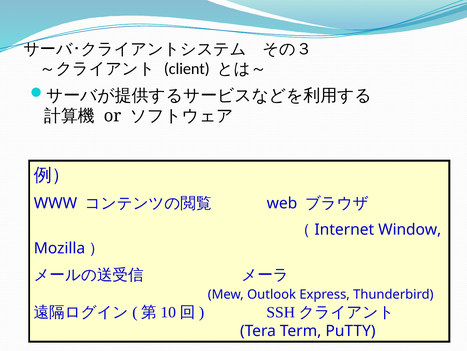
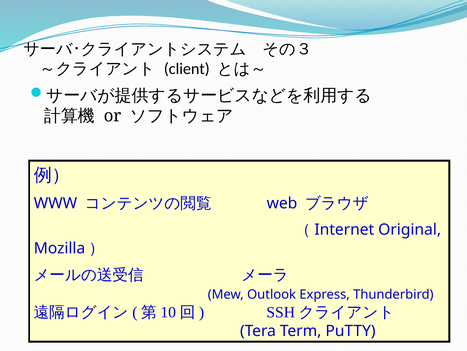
Window: Window -> Original (410, 229)
